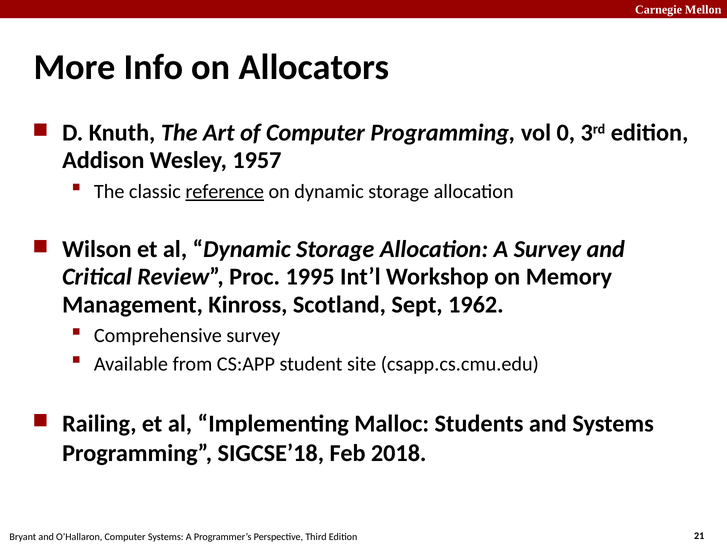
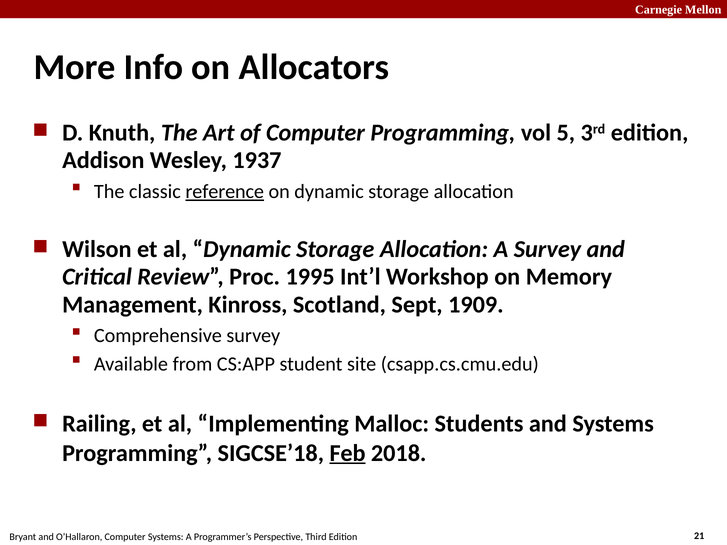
0: 0 -> 5 (566, 133)
1957: 1957 -> 1937 (257, 160)
1962: 1962 -> 1909 (476, 305)
Feb underline: none -> present (348, 453)
